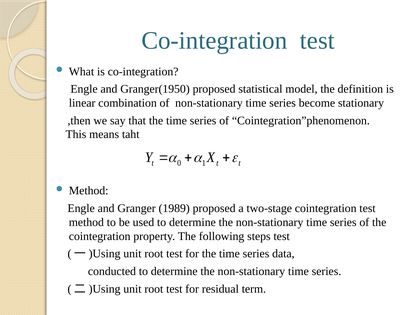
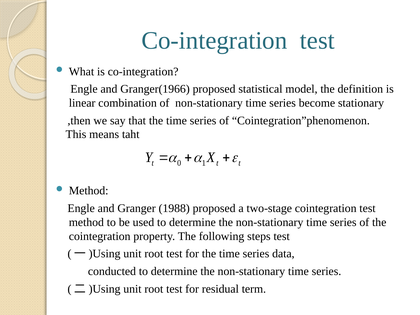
Granger(1950: Granger(1950 -> Granger(1966 (155, 89)
1989: 1989 -> 1988 (174, 208)
